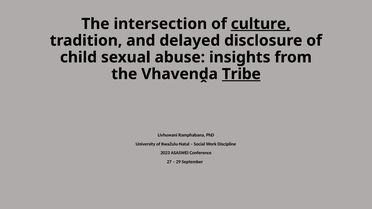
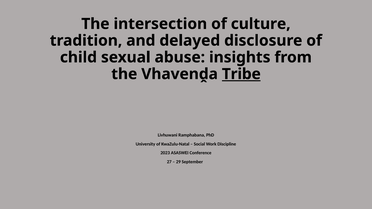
culture underline: present -> none (261, 24)
